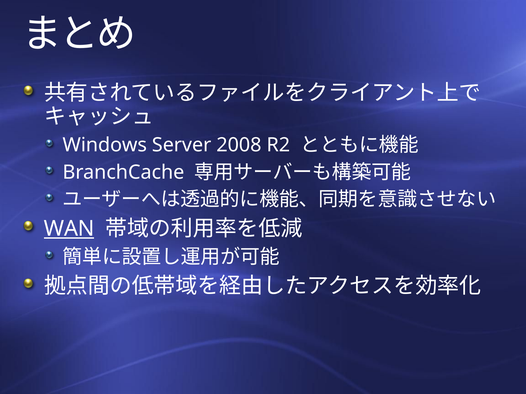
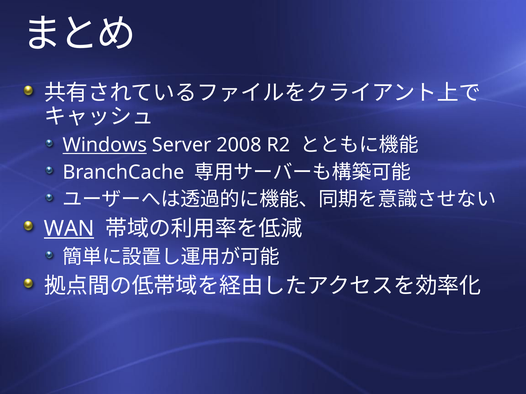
Windows underline: none -> present (105, 145)
